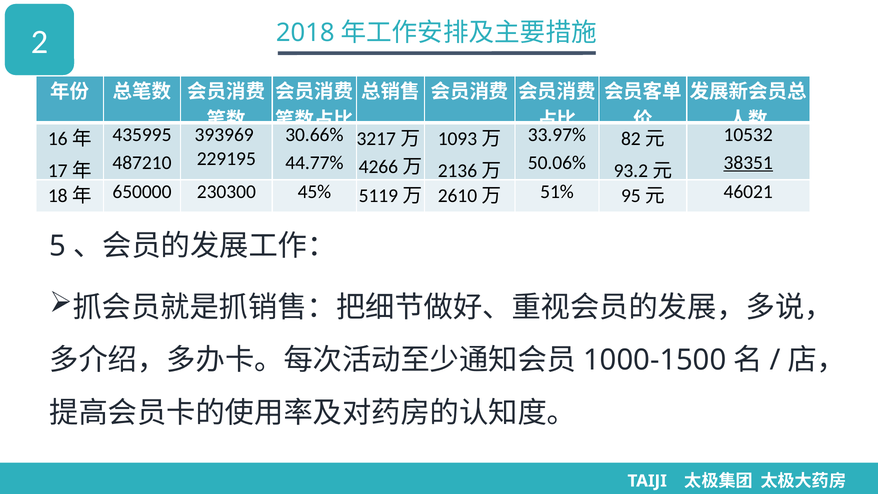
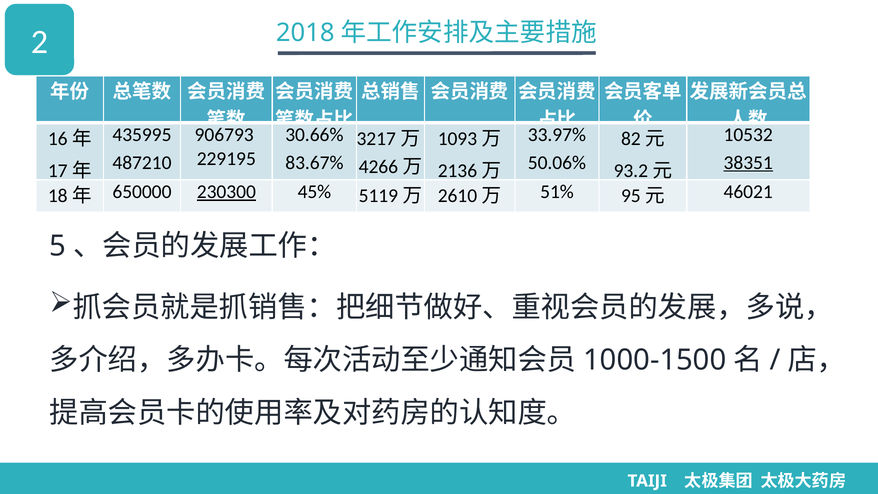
393969: 393969 -> 906793 (224, 135)
44.77%: 44.77% -> 83.67% (314, 163)
230300 underline: none -> present (226, 192)
